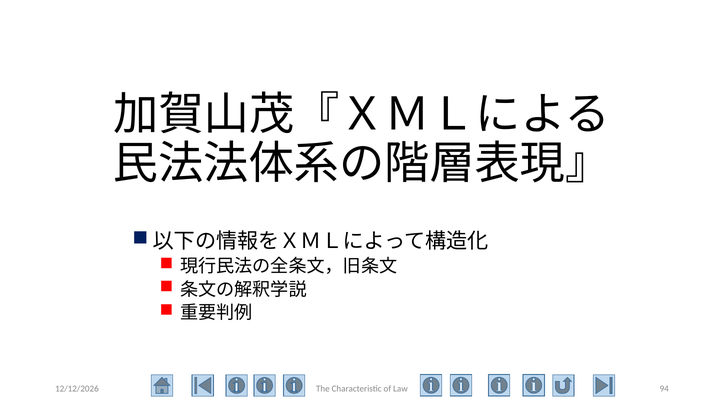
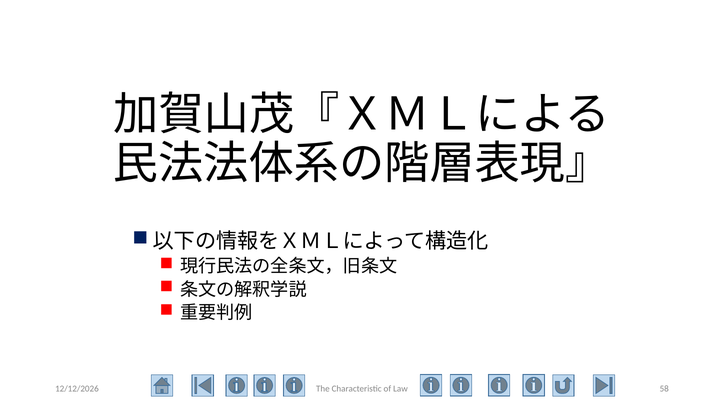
94: 94 -> 58 (664, 389)
